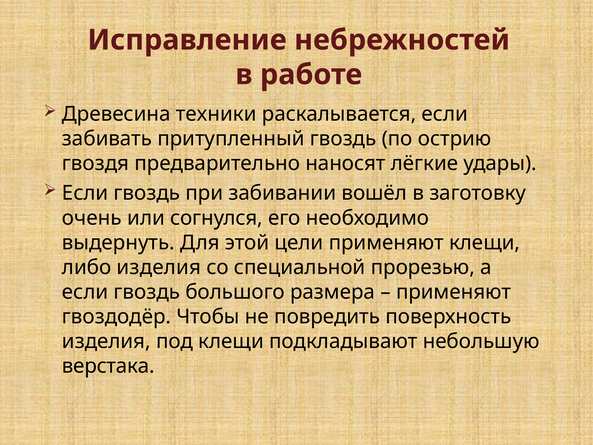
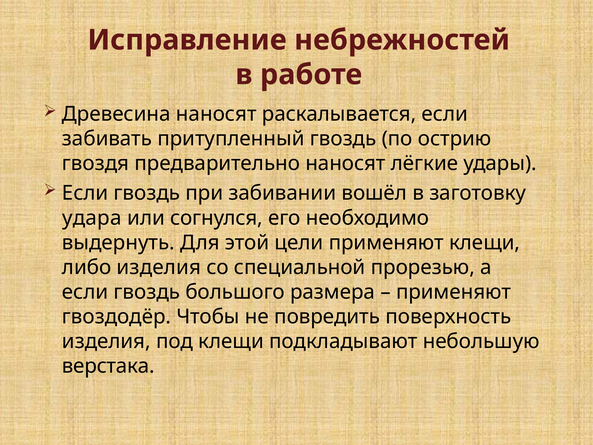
Древесина техники: техники -> наносят (216, 114)
очень: очень -> удара (92, 218)
